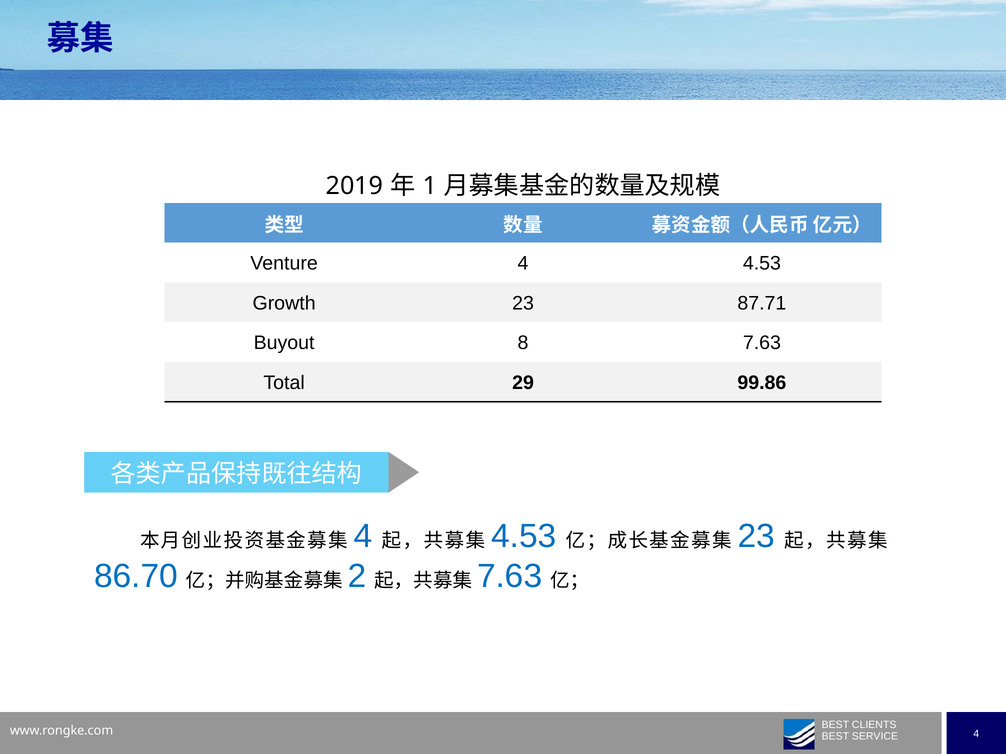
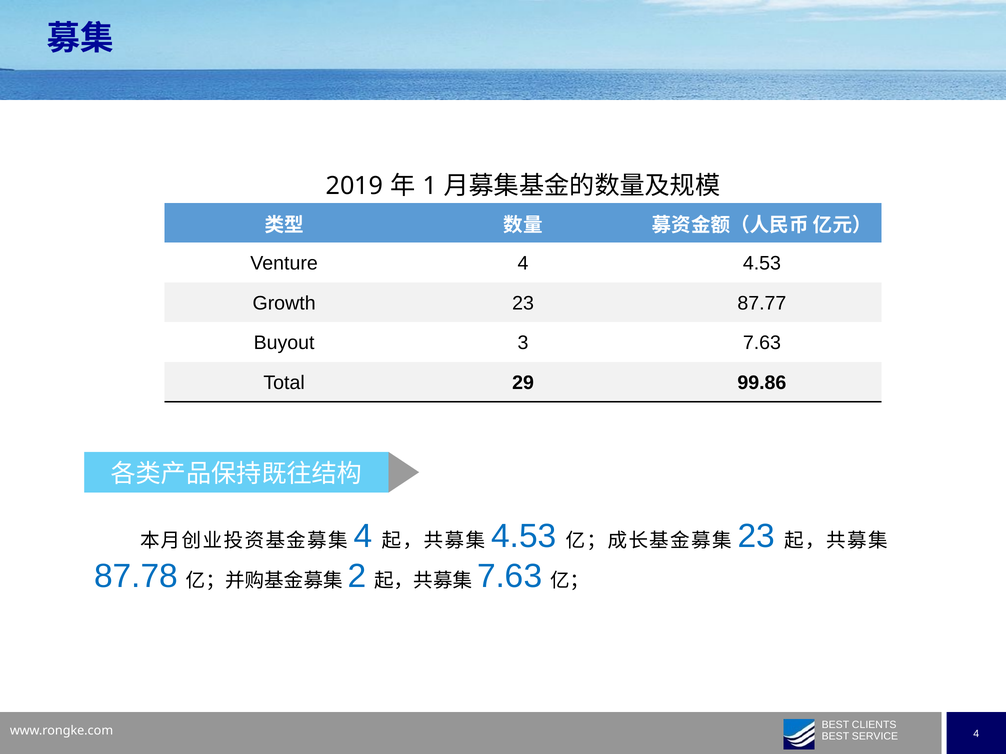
87.71: 87.71 -> 87.77 (762, 303)
8: 8 -> 3 (523, 343)
86.70: 86.70 -> 87.78 (136, 577)
